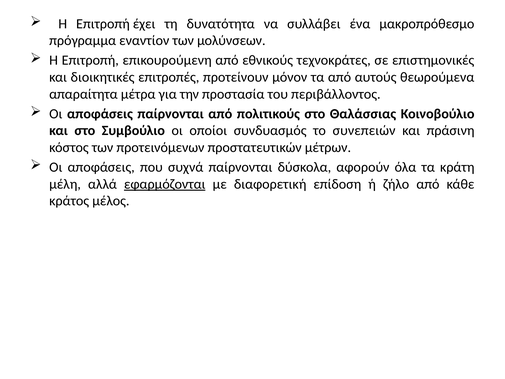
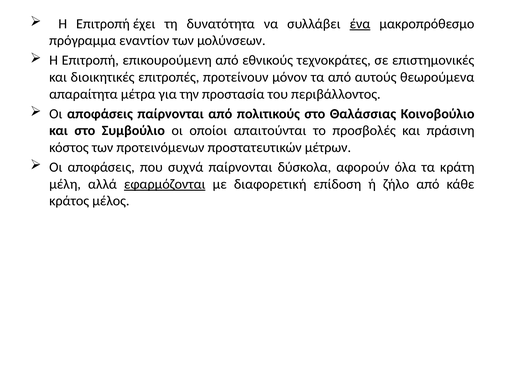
ένα underline: none -> present (360, 24)
συνδυασμός: συνδυασμός -> απαιτούνται (270, 131)
συνεπειών: συνεπειών -> προσβολές (364, 131)
